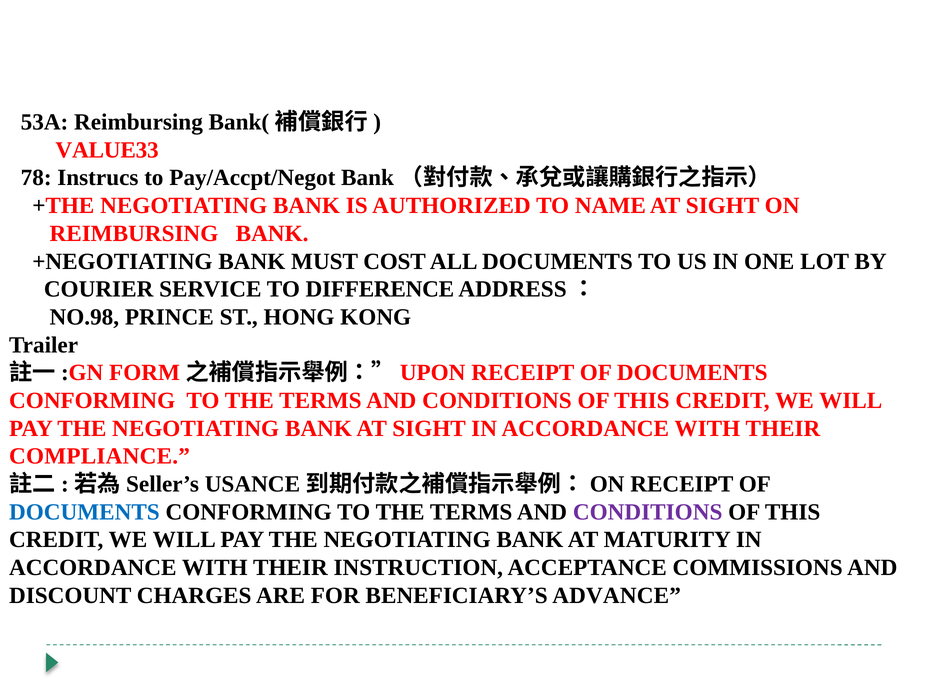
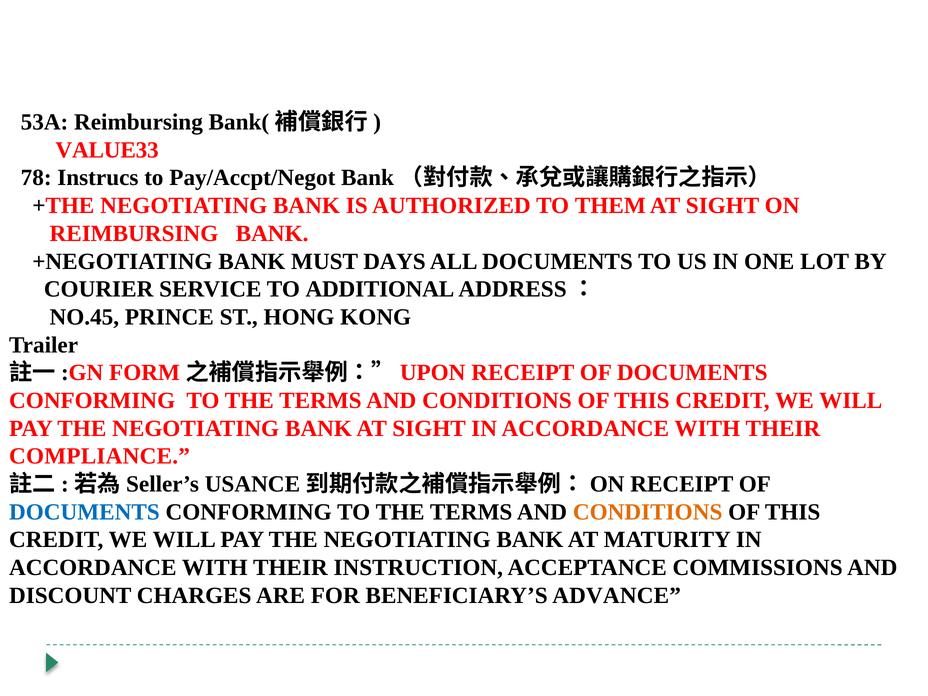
NAME: NAME -> THEM (610, 206)
COST: COST -> DAYS (395, 261)
DIFFERENCE: DIFFERENCE -> ADDITIONAL (380, 289)
NO.98: NO.98 -> NO.45 (84, 317)
CONDITIONS colour: purple -> orange (648, 512)
